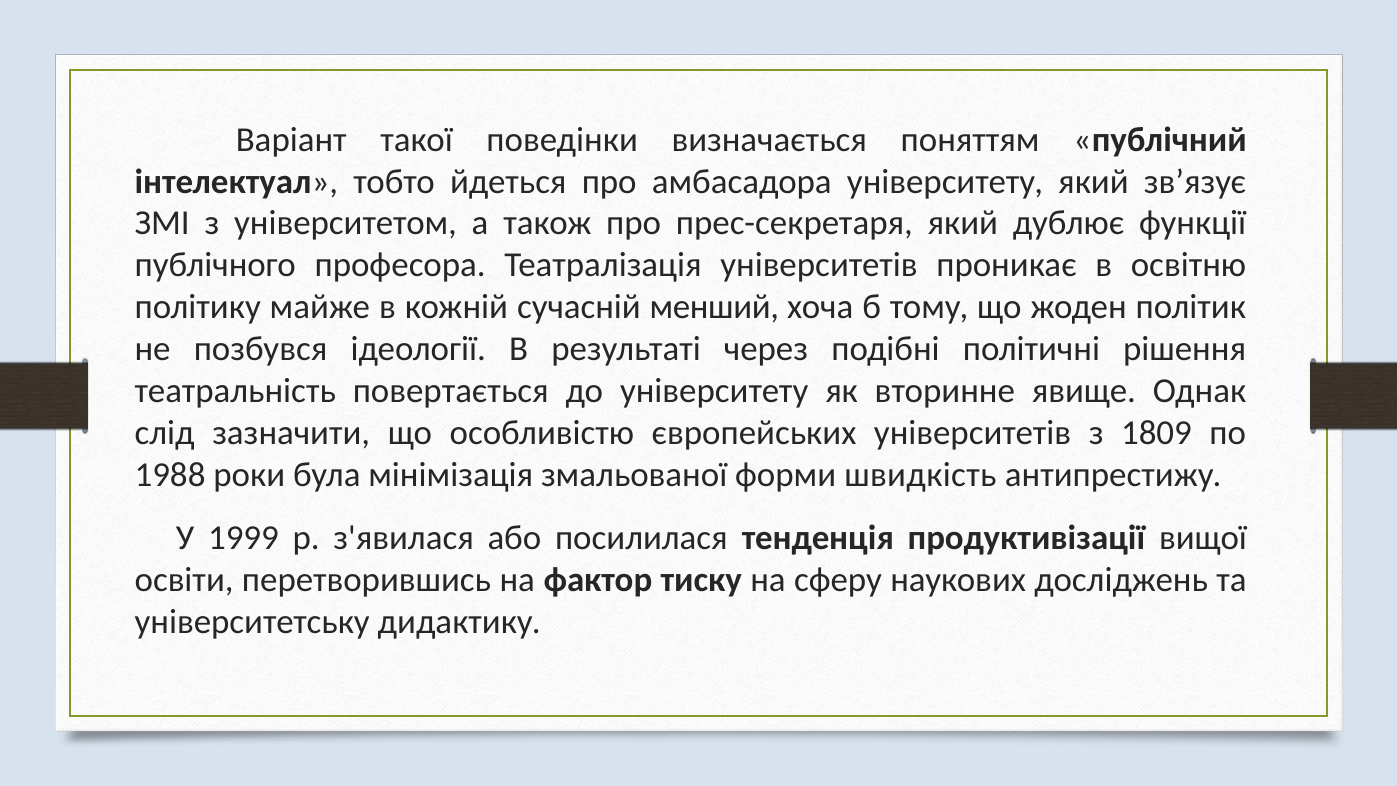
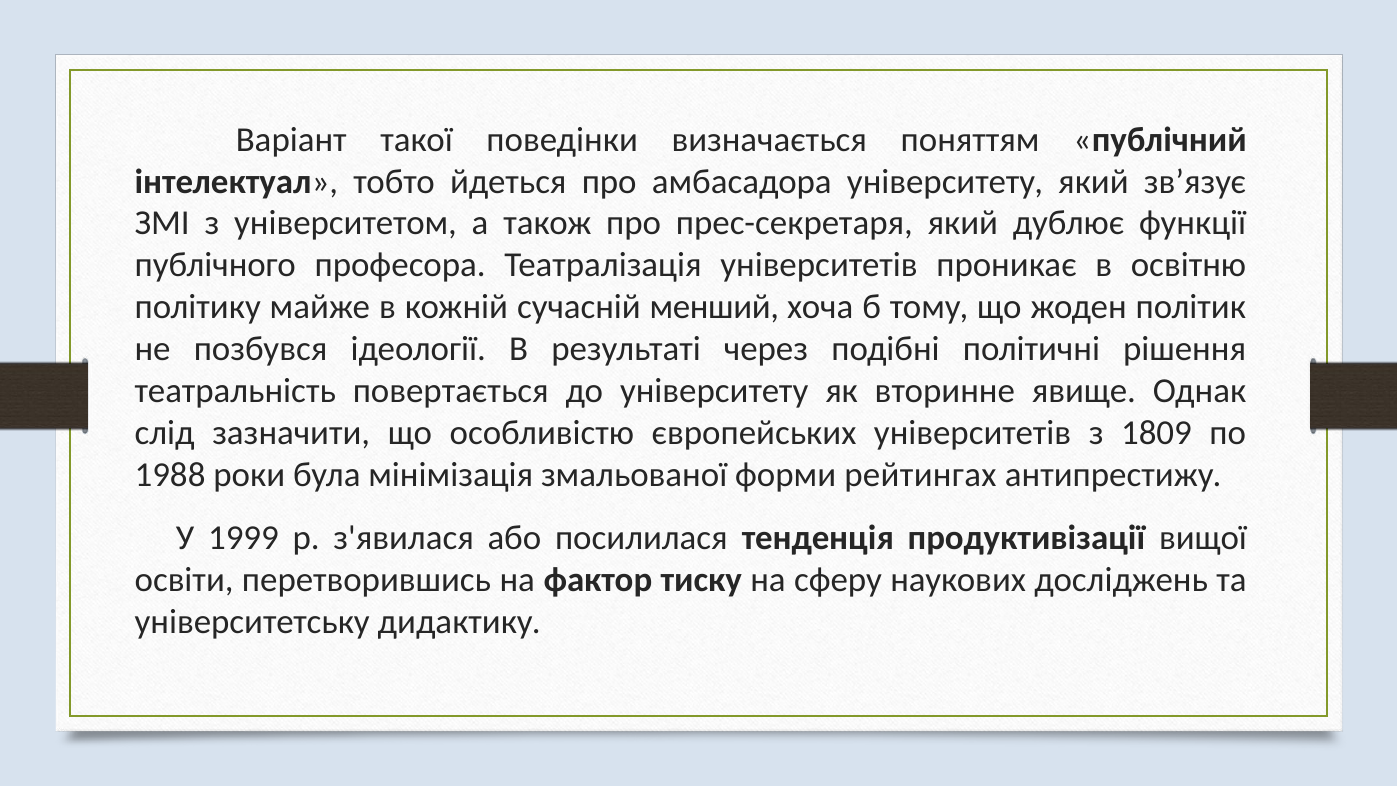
швидкість: швидкість -> рейтингах (920, 475)
